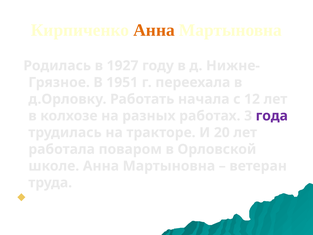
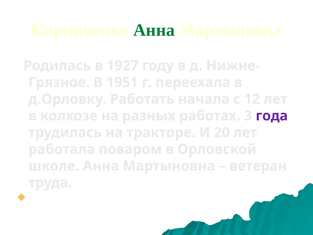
Анна colour: orange -> green (154, 30)
